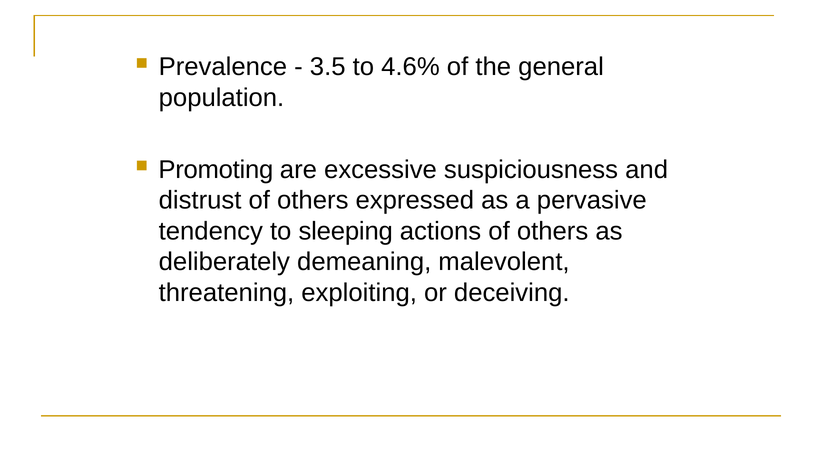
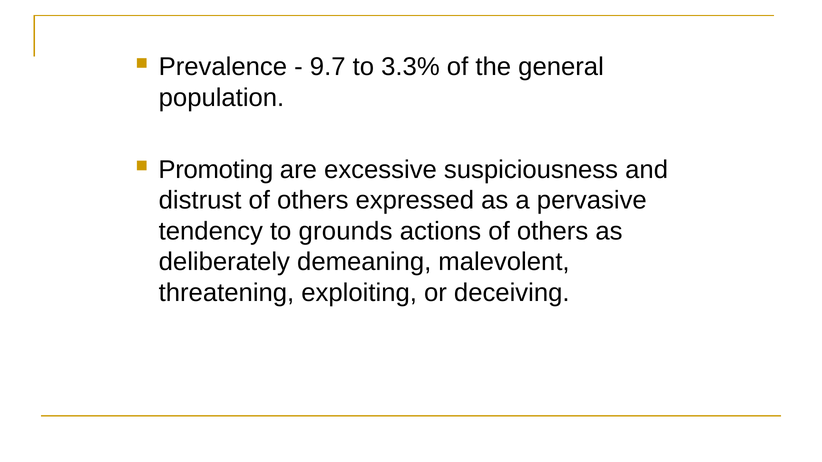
3.5: 3.5 -> 9.7 (328, 67)
4.6%: 4.6% -> 3.3% (410, 67)
sleeping: sleeping -> grounds (346, 231)
